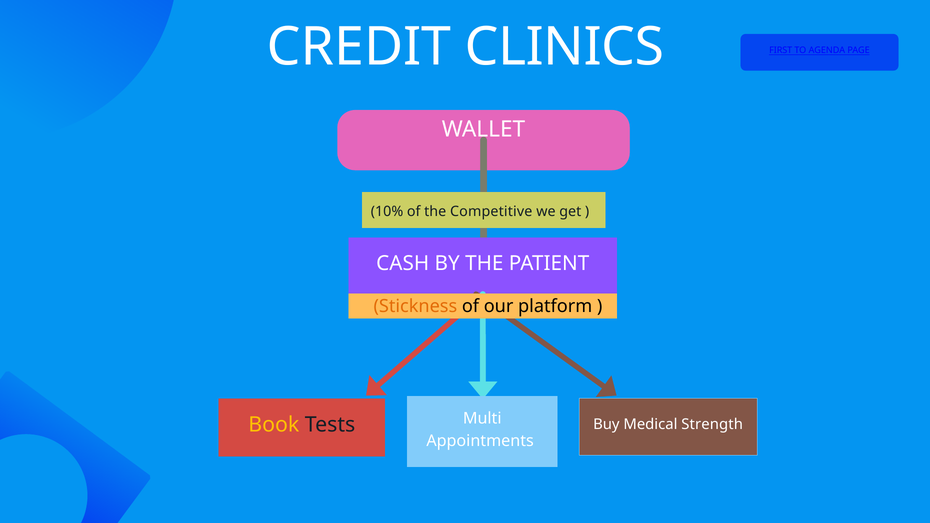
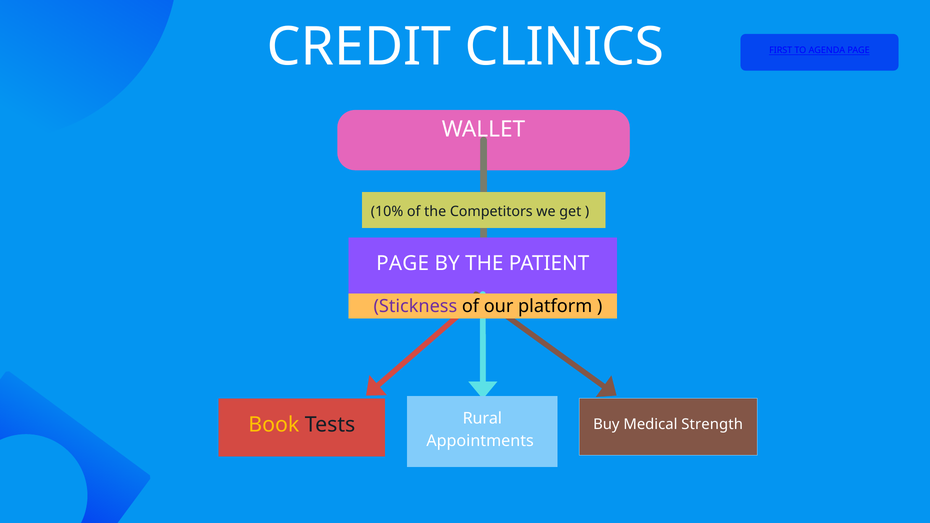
Competitive: Competitive -> Competitors (491, 212)
CASH: CASH -> PAGE (403, 263)
Stickness colour: orange -> purple (415, 306)
Multi: Multi -> Rural (482, 419)
